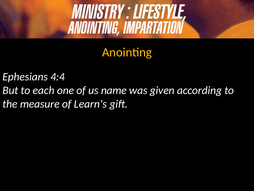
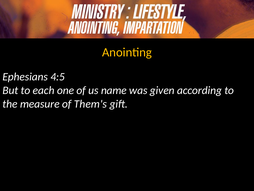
4:4: 4:4 -> 4:5 (58, 77)
Learn's: Learn's -> Them's (90, 104)
